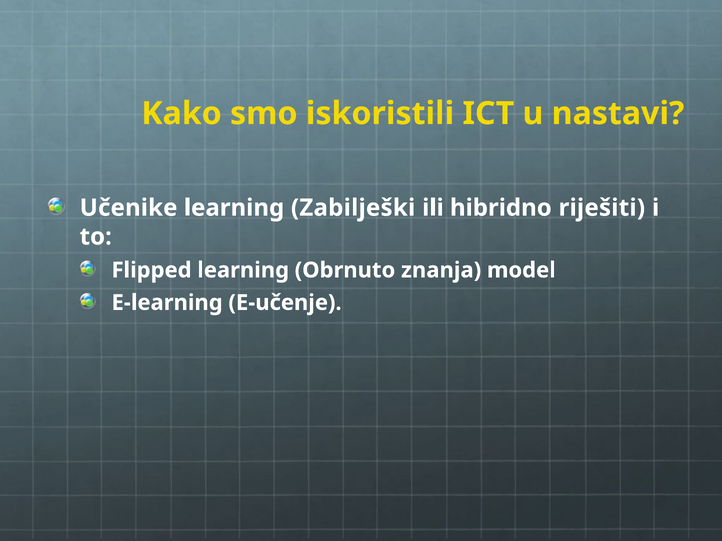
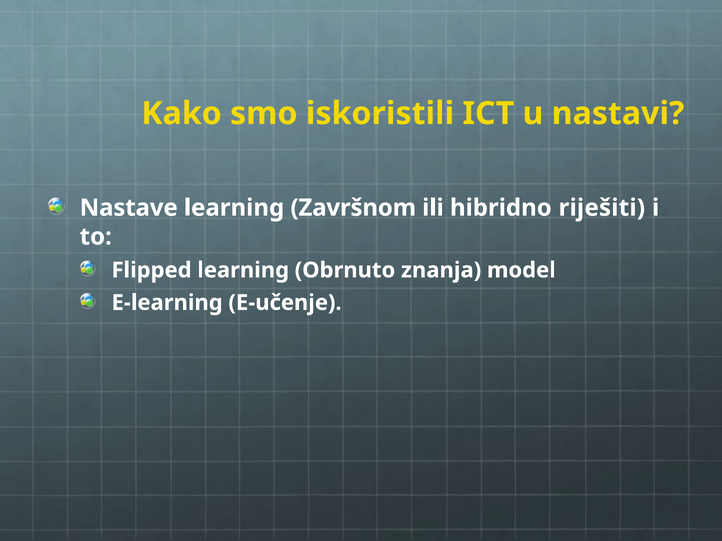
Učenike: Učenike -> Nastave (129, 208)
Zabilješki: Zabilješki -> Završnom (353, 208)
